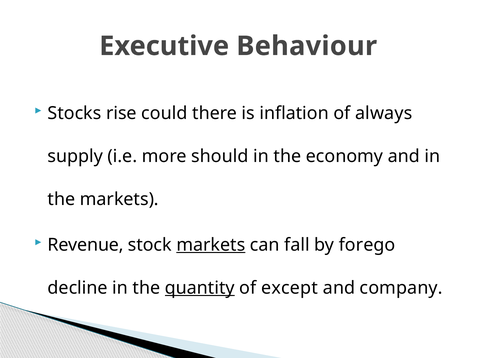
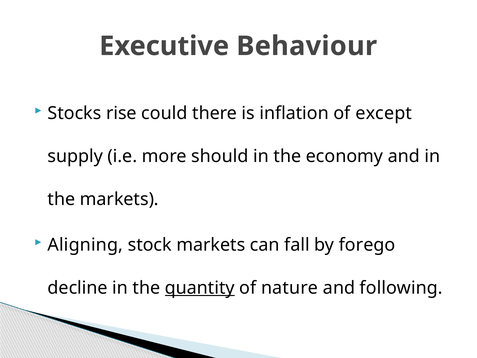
always: always -> except (384, 113)
Revenue: Revenue -> Aligning (85, 245)
markets underline: present -> none (211, 245)
except: except -> nature (290, 288)
company: company -> following (401, 288)
